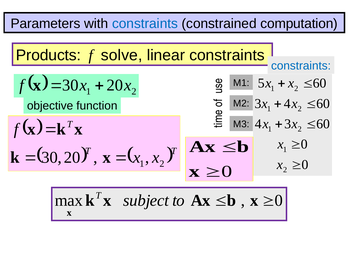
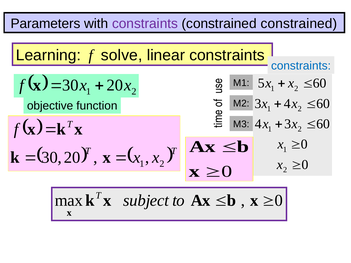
constraints colour: blue -> purple (145, 24)
constrained computation: computation -> constrained (299, 24)
Products: Products -> Learning (48, 55)
